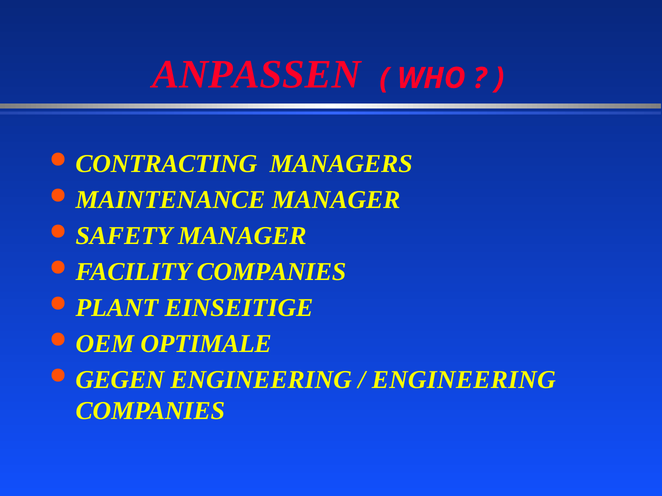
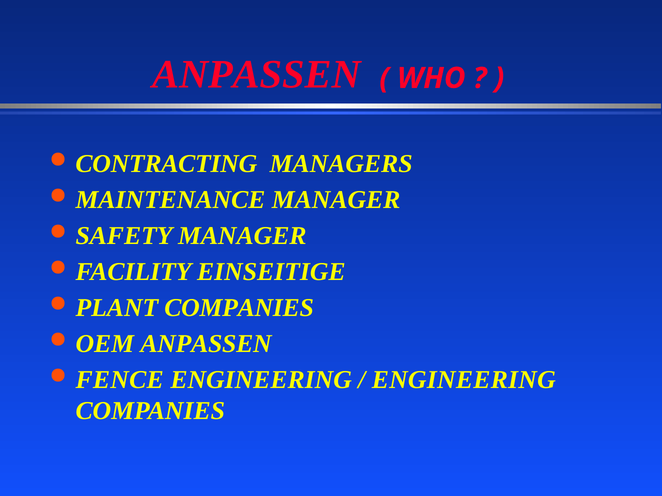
FACILITY COMPANIES: COMPANIES -> EINSEITIGE (271, 272)
PLANT EINSEITIGE: EINSEITIGE -> COMPANIES (239, 308)
OEM OPTIMALE: OPTIMALE -> ANPASSEN (206, 344)
GEGEN: GEGEN -> FENCE (120, 380)
